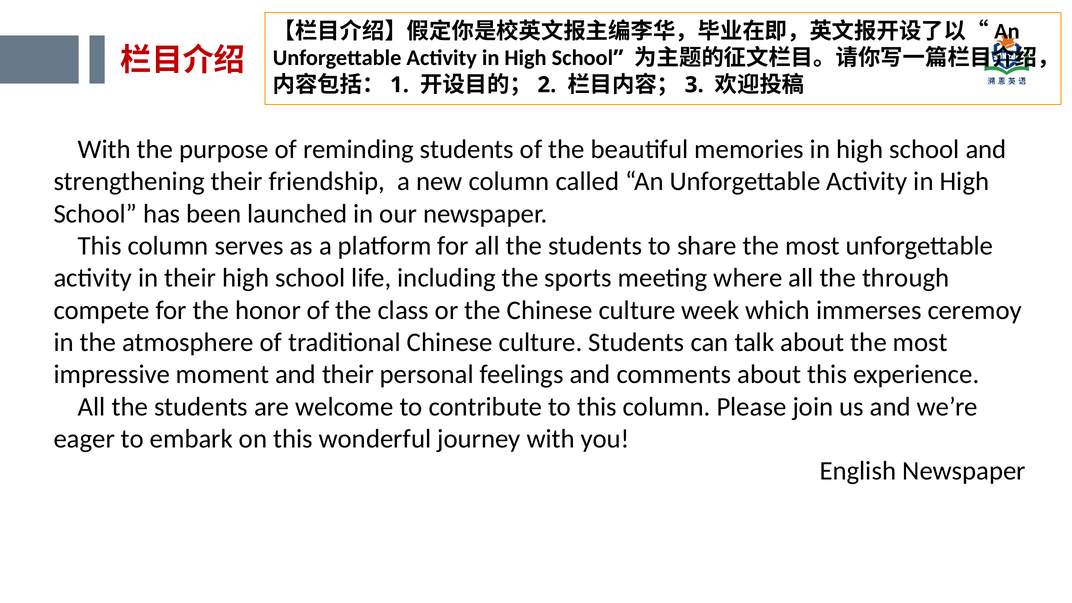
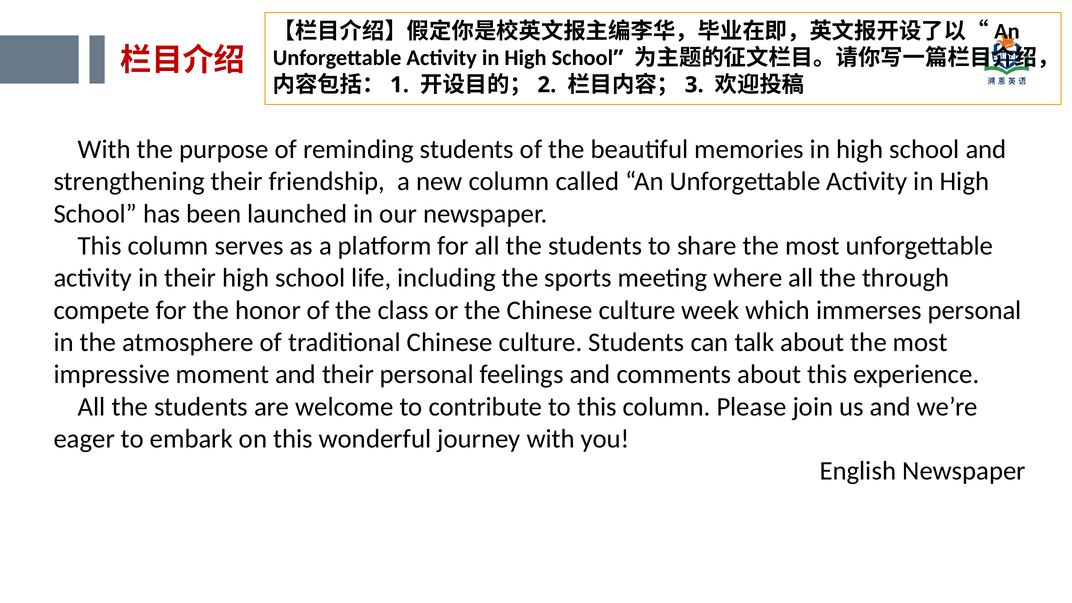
immerses ceremoy: ceremoy -> personal (975, 310)
